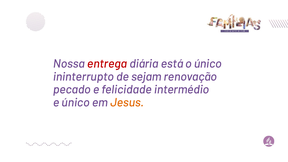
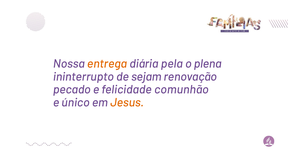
entrega colour: red -> orange (107, 64)
está: está -> pela (172, 64)
o único: único -> plena (208, 64)
intermédio: intermédio -> comunhão (182, 90)
